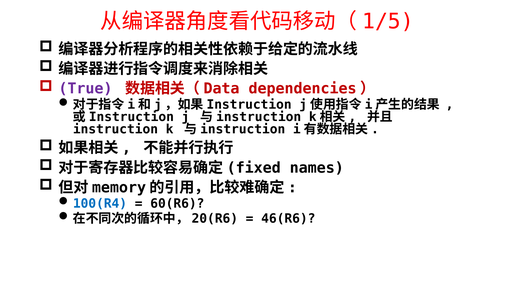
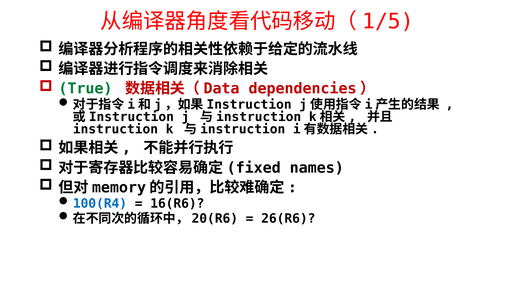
True colour: purple -> green (85, 89)
60(R6: 60(R6 -> 16(R6 (177, 204)
46(R6: 46(R6 -> 26(R6 (288, 219)
